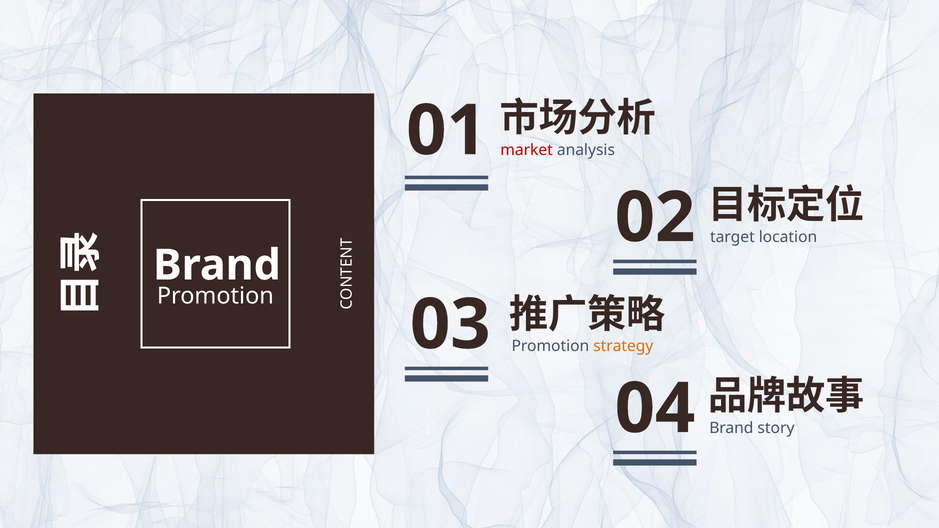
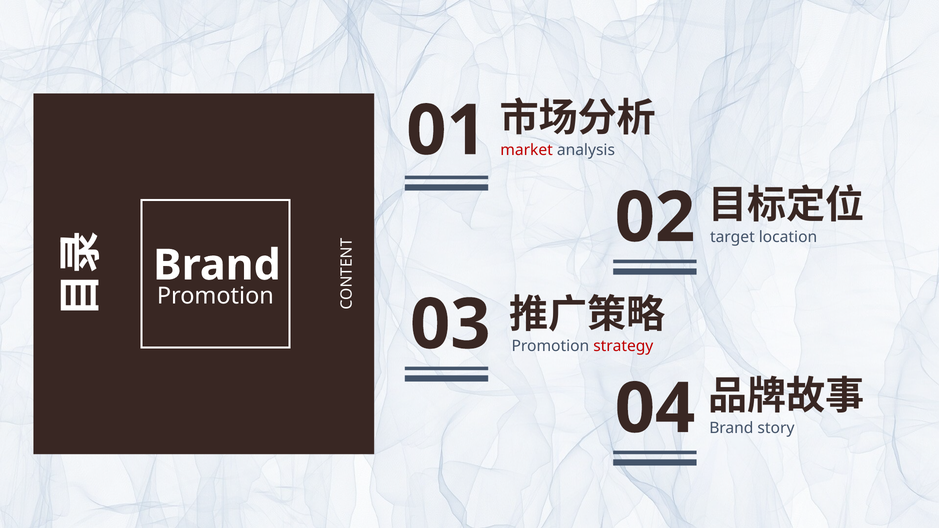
strategy colour: orange -> red (623, 346)
